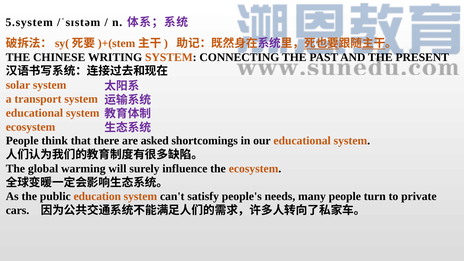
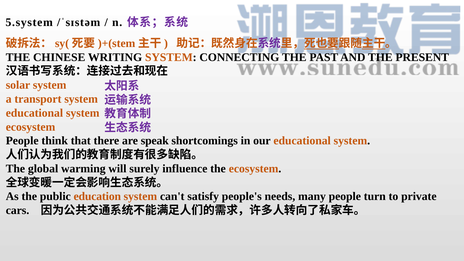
asked: asked -> speak (155, 141)
